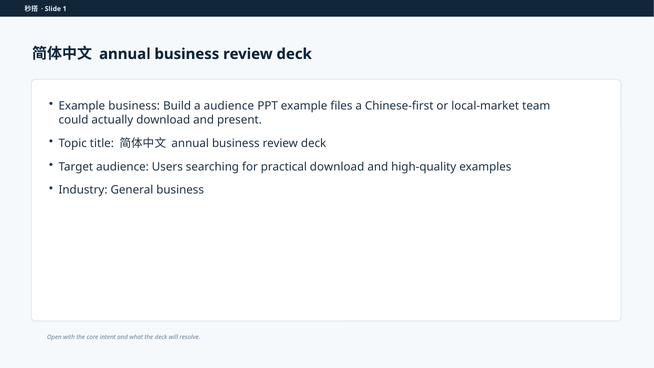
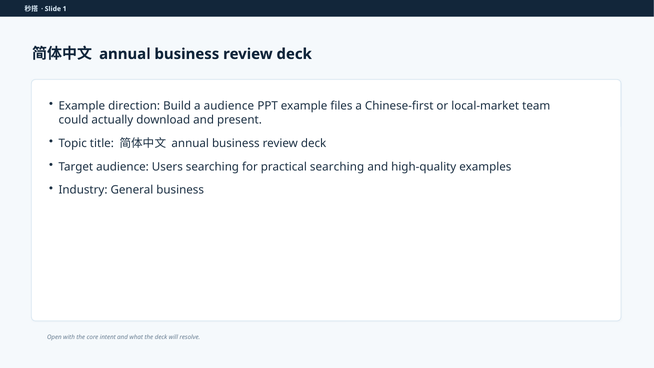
Example business: business -> direction (134, 106)
practical download: download -> searching (337, 167)
